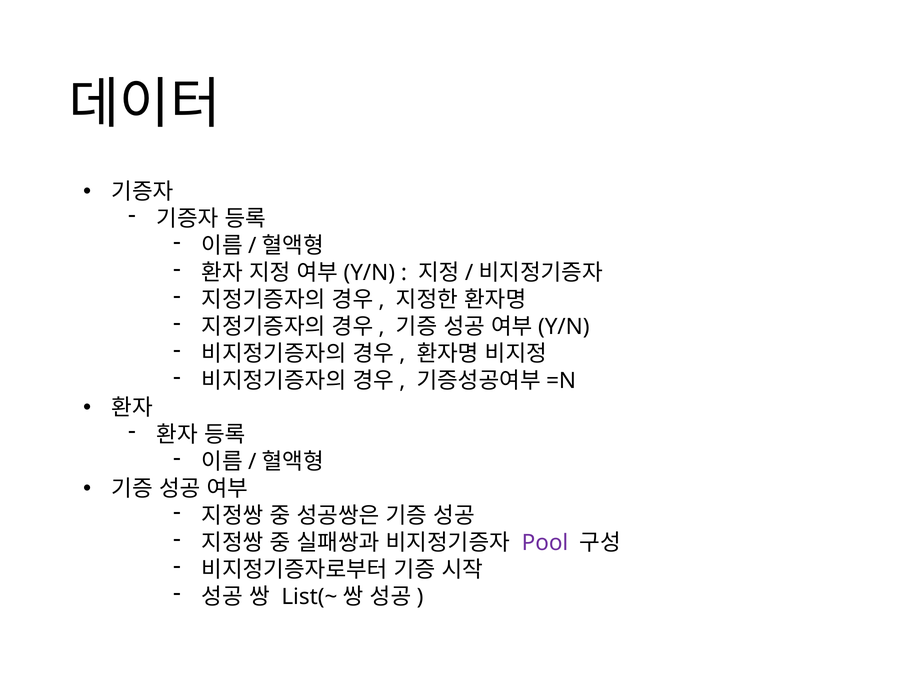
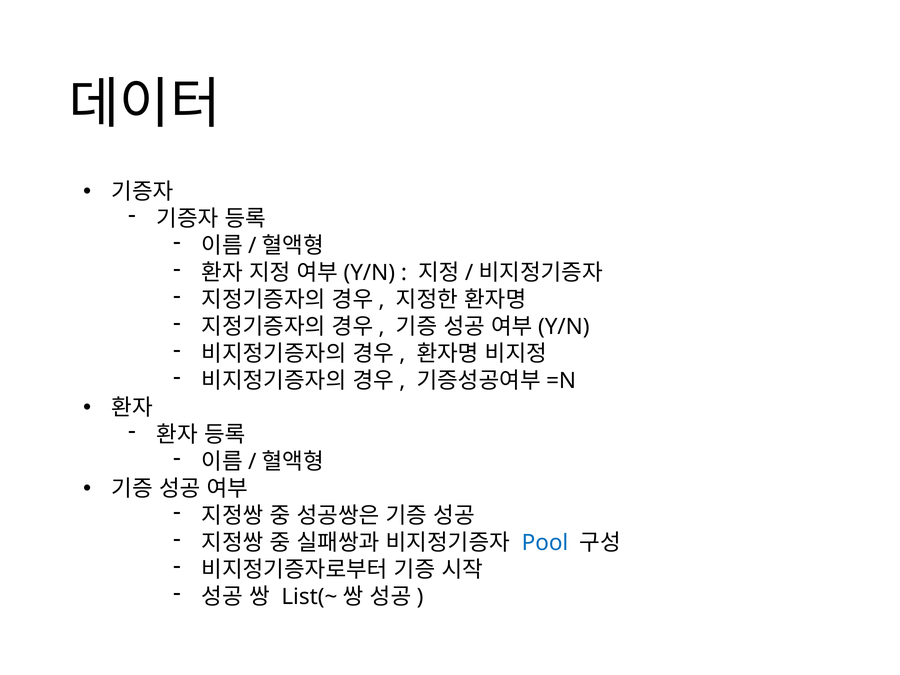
Pool colour: purple -> blue (545, 543)
